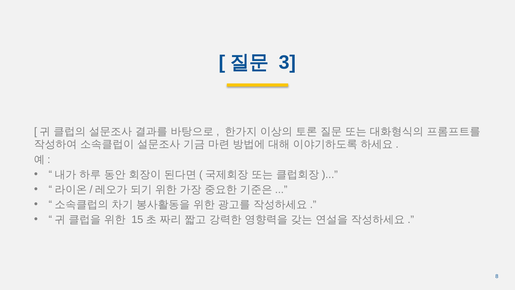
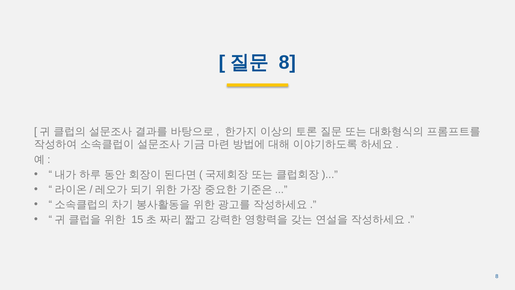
3: 3 -> 8 (287, 62)
